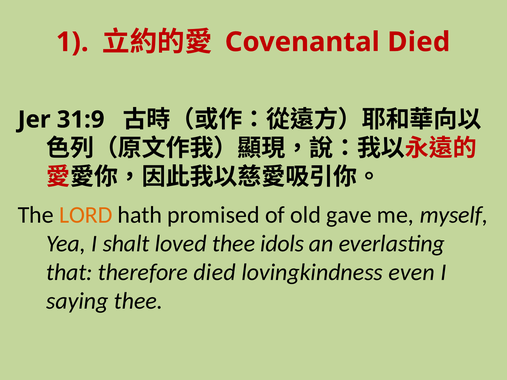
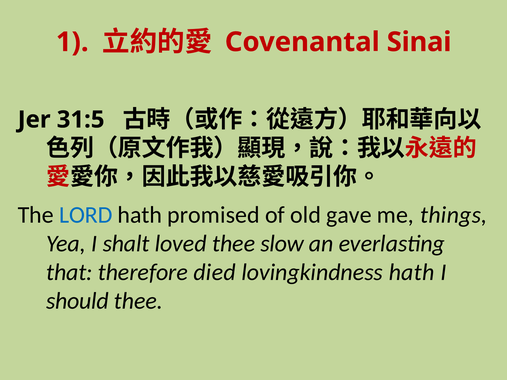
Covenantal Died: Died -> Sinai (419, 42)
31:9: 31:9 -> 31:5 (81, 120)
LORD colour: orange -> blue (86, 215)
myself: myself -> things (454, 215)
idols: idols -> slow (282, 244)
lovingkindness even: even -> hath (412, 272)
saying: saying -> should (77, 301)
